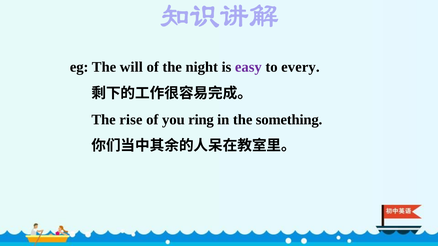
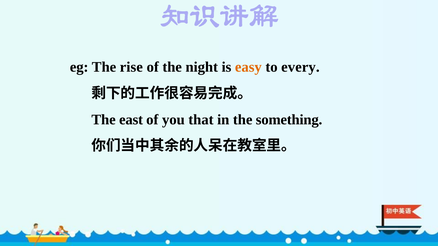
will: will -> rise (131, 67)
easy colour: purple -> orange (248, 67)
rise: rise -> east (131, 120)
ring: ring -> that (201, 120)
